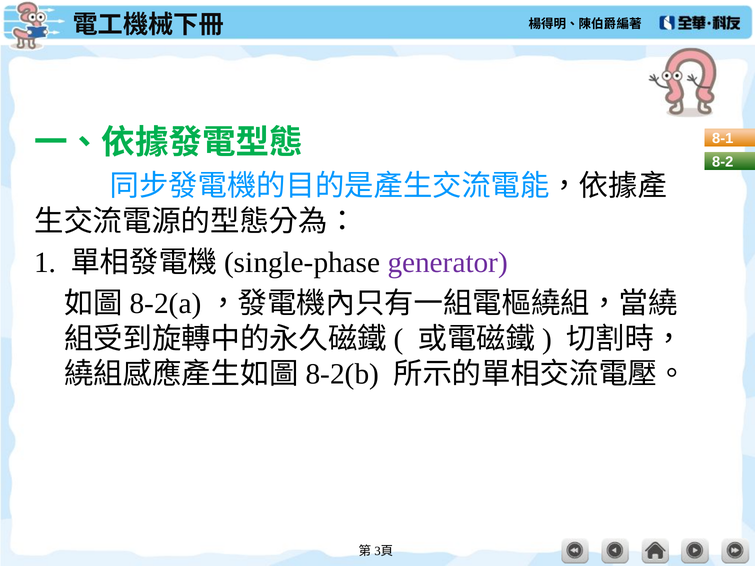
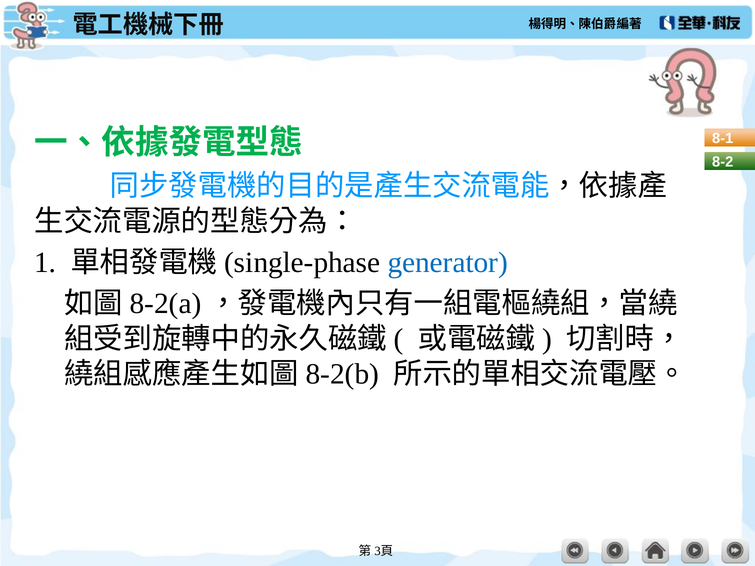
generator colour: purple -> blue (448, 263)
